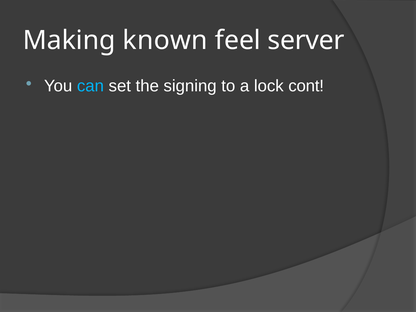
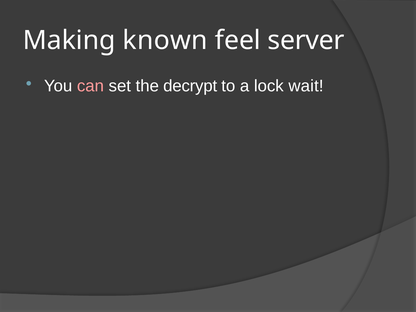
can colour: light blue -> pink (90, 86)
signing: signing -> decrypt (190, 86)
cont: cont -> wait (306, 86)
